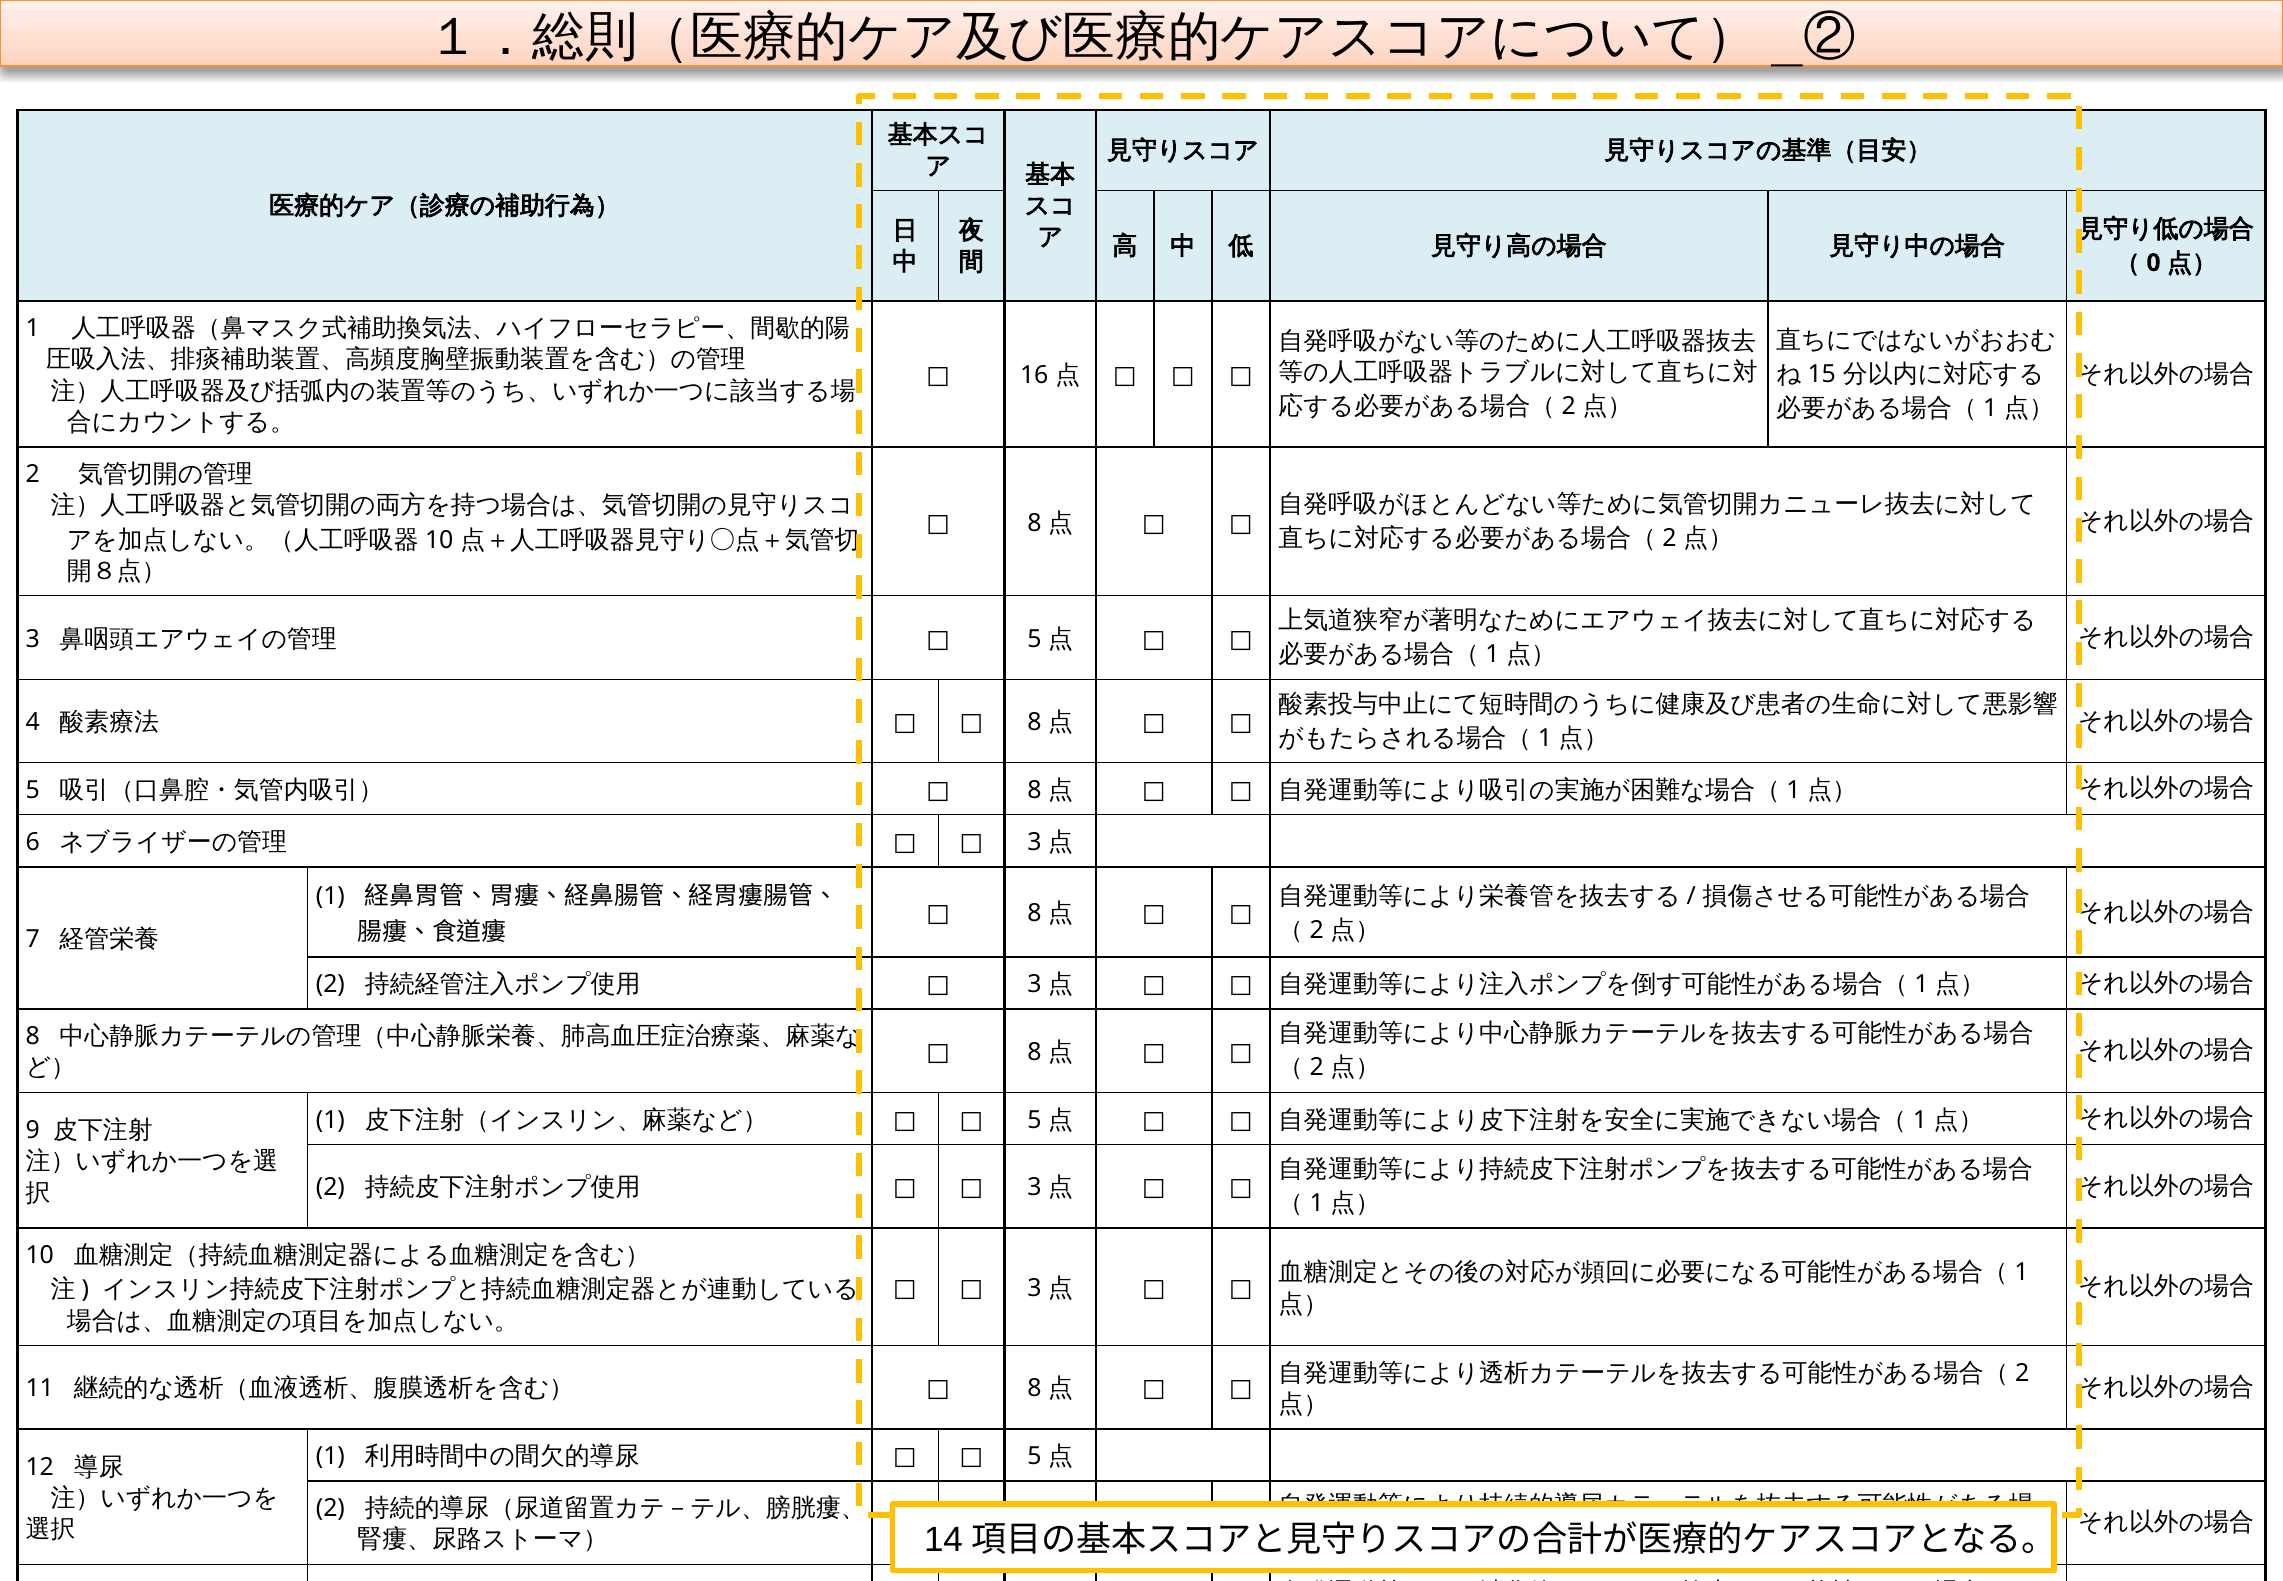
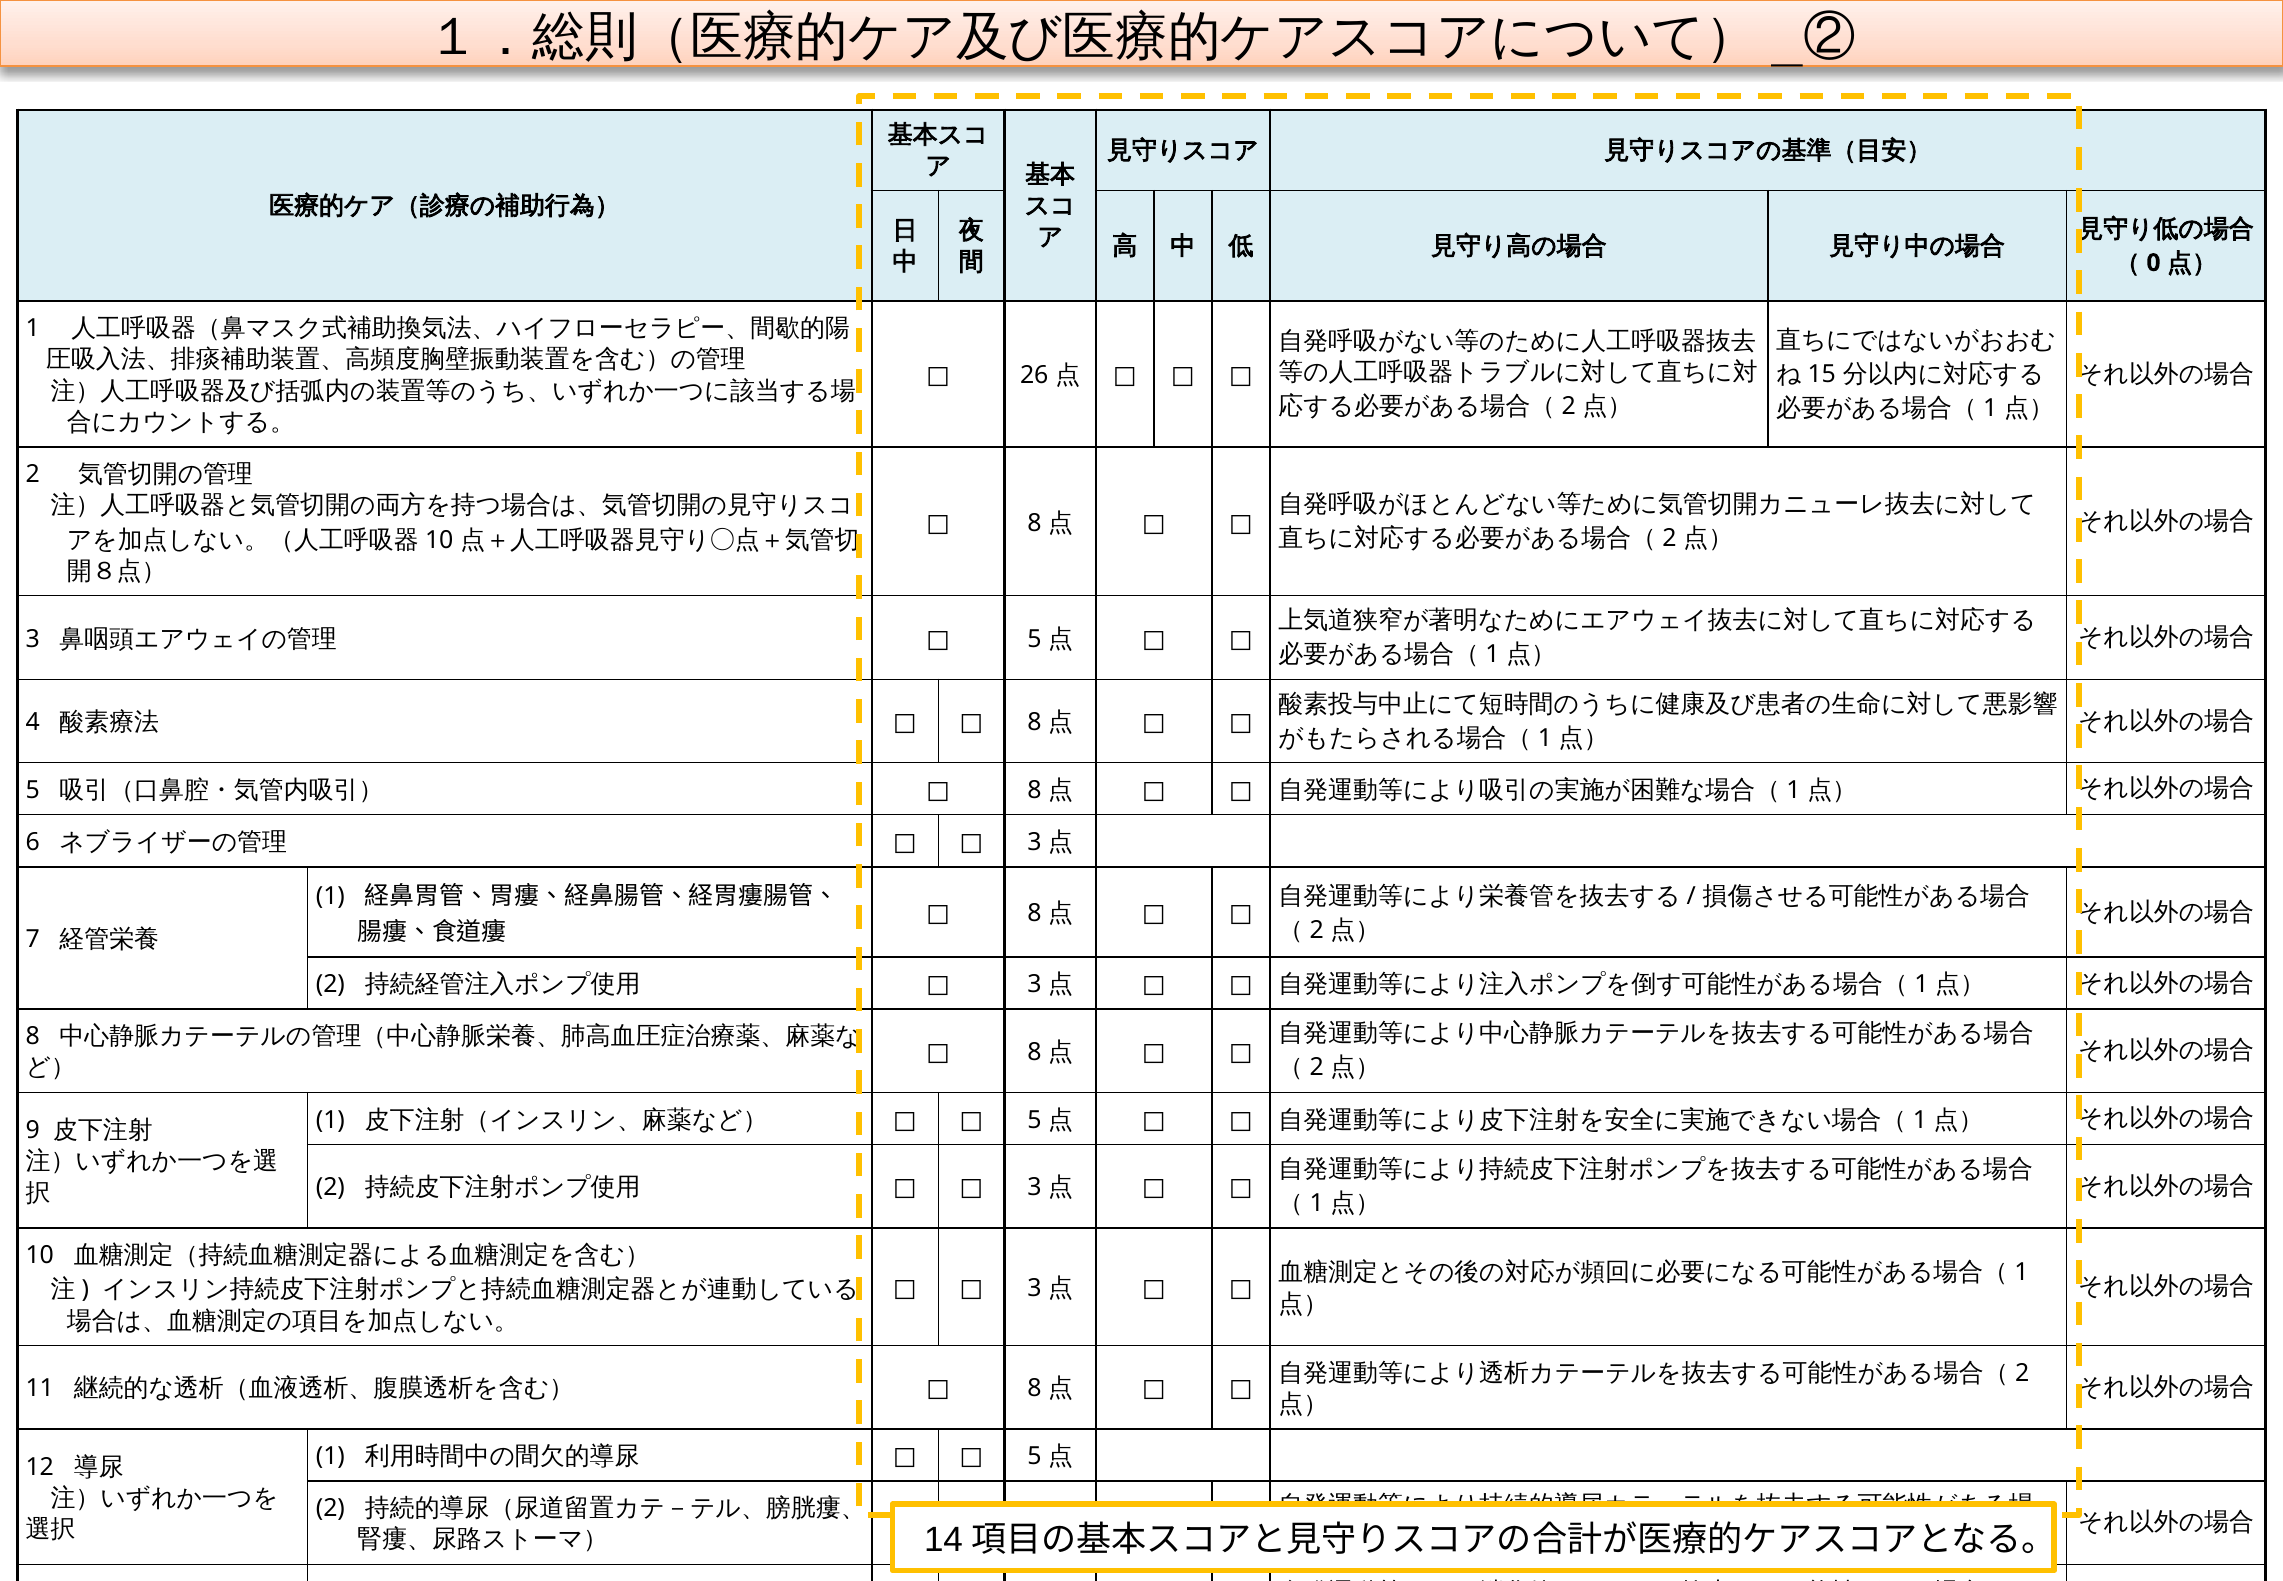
16: 16 -> 26 (1034, 375)
